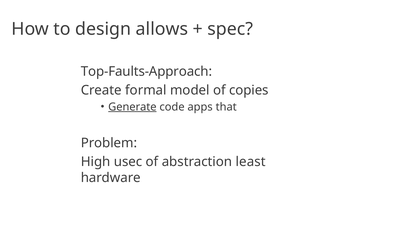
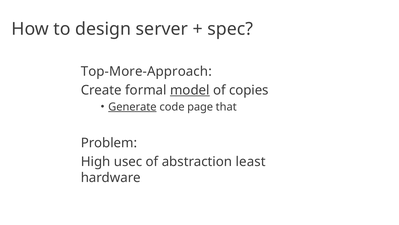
allows: allows -> server (162, 29)
Top-Faults-Approach: Top-Faults-Approach -> Top-More-Approach (146, 71)
model underline: none -> present (190, 90)
apps: apps -> page (200, 107)
